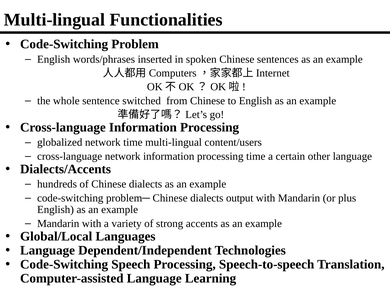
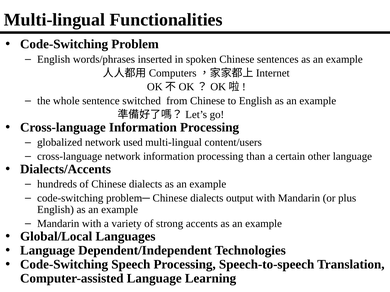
network time: time -> used (133, 143)
processing time: time -> than (256, 157)
